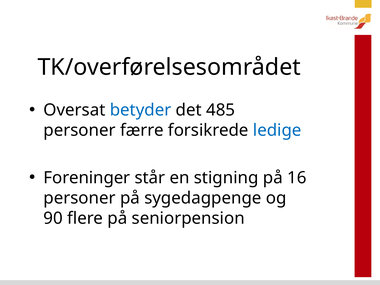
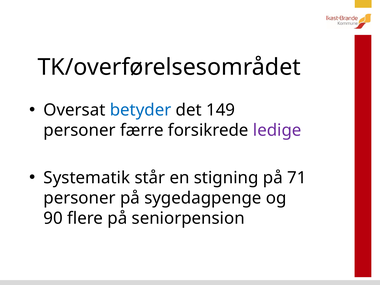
485: 485 -> 149 (221, 110)
ledige colour: blue -> purple (277, 130)
Foreninger: Foreninger -> Systematik (87, 178)
16: 16 -> 71 (297, 178)
